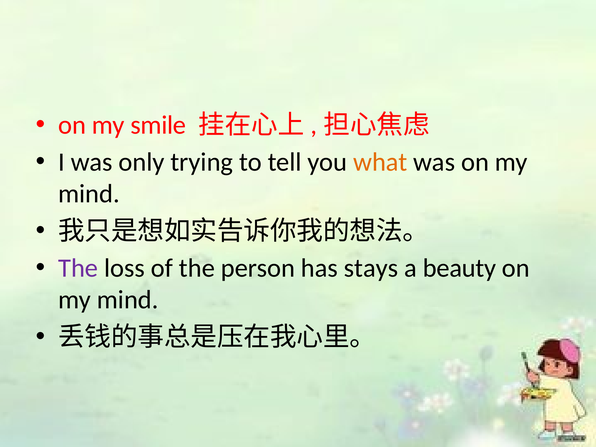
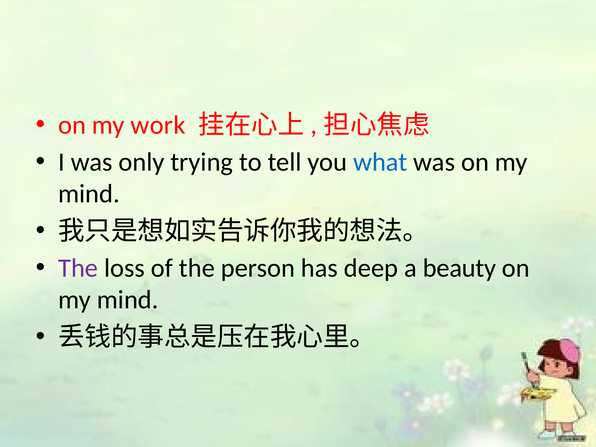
smile: smile -> work (158, 125)
what colour: orange -> blue (380, 162)
stays: stays -> deep (371, 268)
